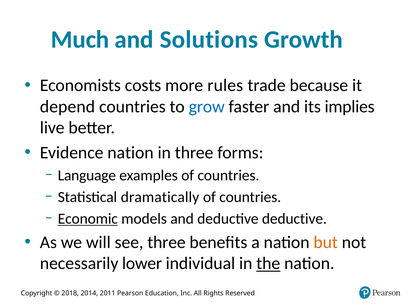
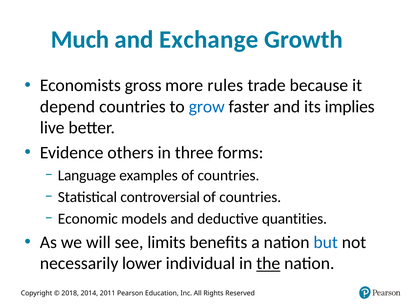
Solutions: Solutions -> Exchange (209, 40)
costs: costs -> gross (143, 85)
Evidence nation: nation -> others (131, 152)
dramatically: dramatically -> controversial (160, 197)
Economic underline: present -> none (88, 219)
deductive deductive: deductive -> quantities (294, 219)
see three: three -> limits (167, 242)
but colour: orange -> blue (326, 242)
